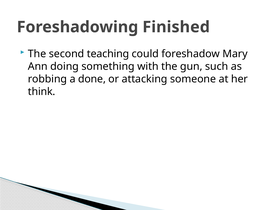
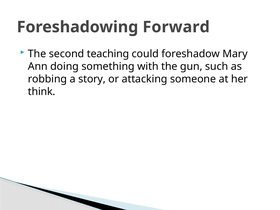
Finished: Finished -> Forward (176, 27)
done: done -> story (92, 79)
